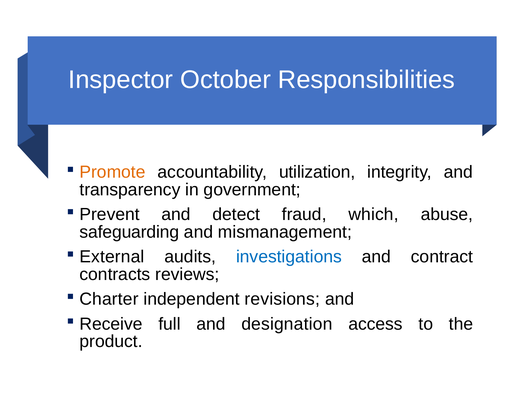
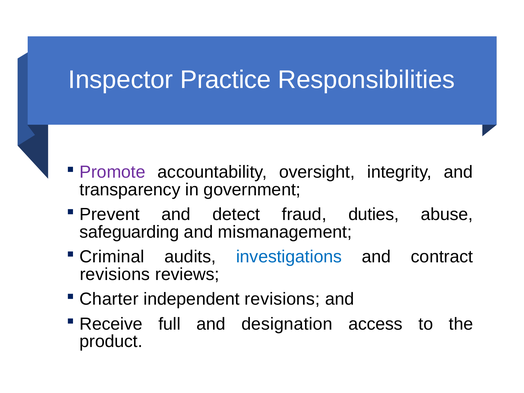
October: October -> Practice (226, 80)
Promote colour: orange -> purple (112, 172)
utilization: utilization -> oversight (317, 172)
which: which -> duties (374, 214)
External: External -> Criminal (112, 257)
contracts: contracts -> revisions (115, 274)
